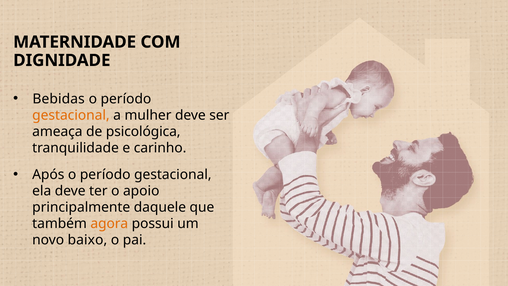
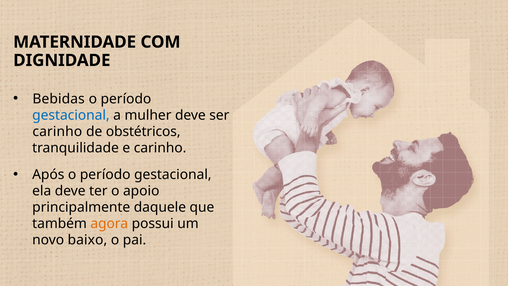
gestacional colour: orange -> blue (71, 115)
ameaça: ameaça -> carinho (57, 131)
psicológica: psicológica -> obstétricos (143, 131)
